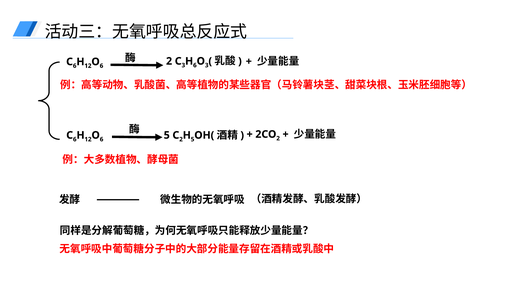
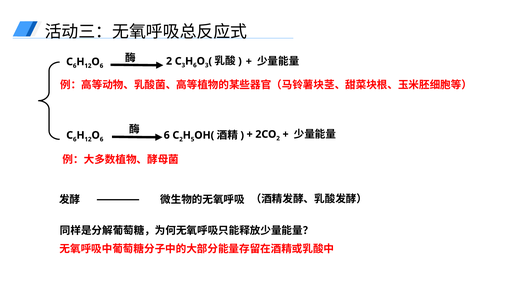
5: 5 -> 6 (167, 135)
